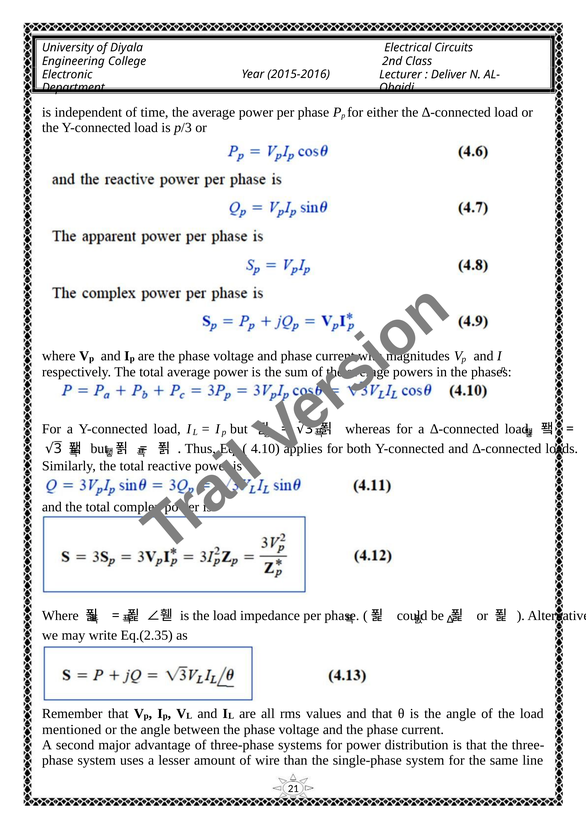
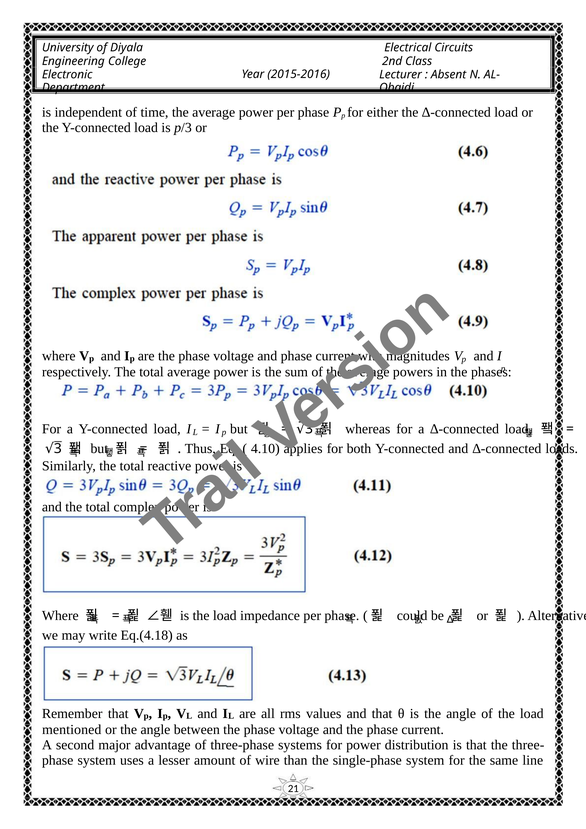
Deliver: Deliver -> Absent (449, 75)
Eq.(2.35: Eq.(2.35 -> Eq.(4.18 (147, 635)
